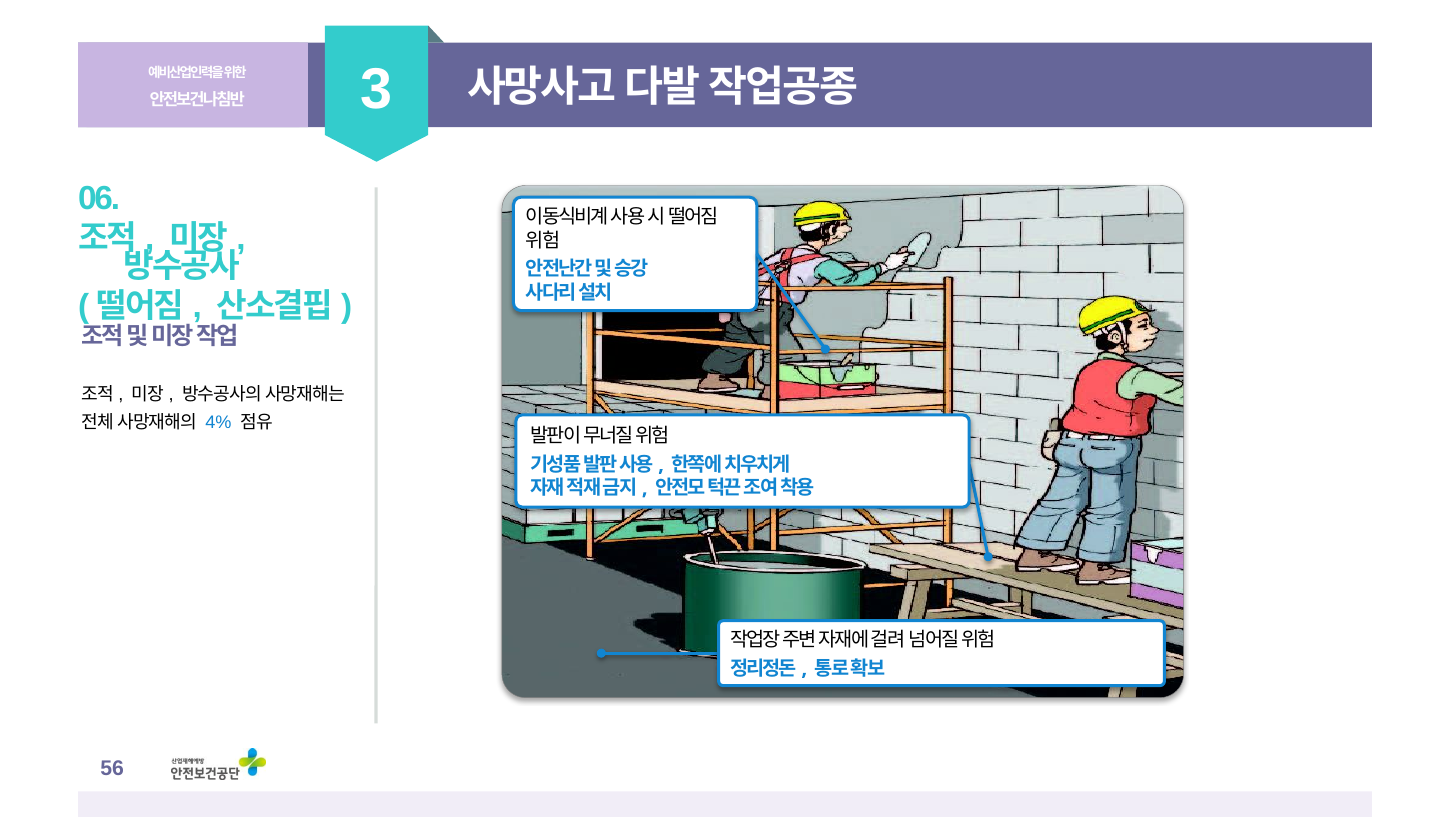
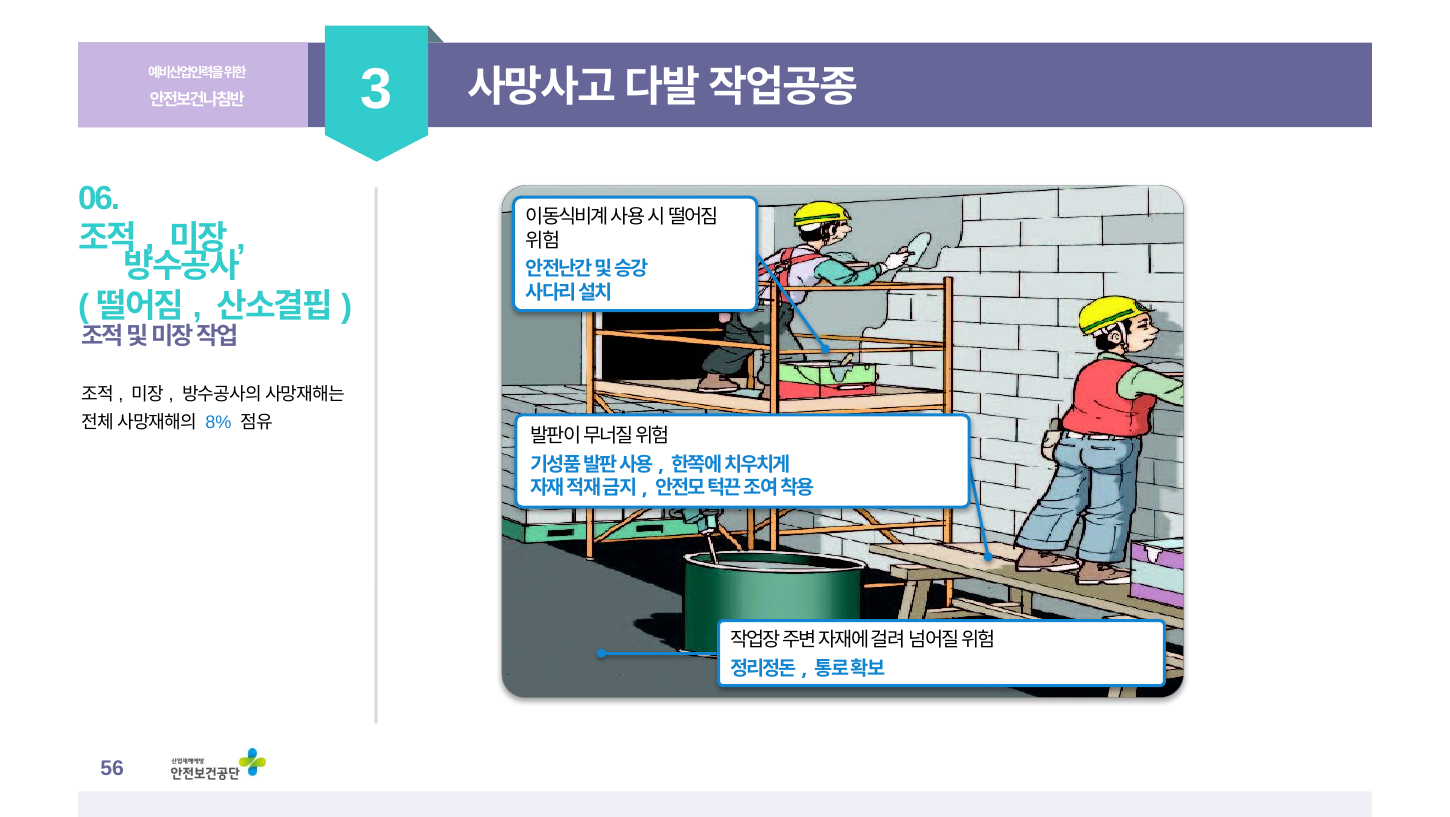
4%: 4% -> 8% (218, 422)
